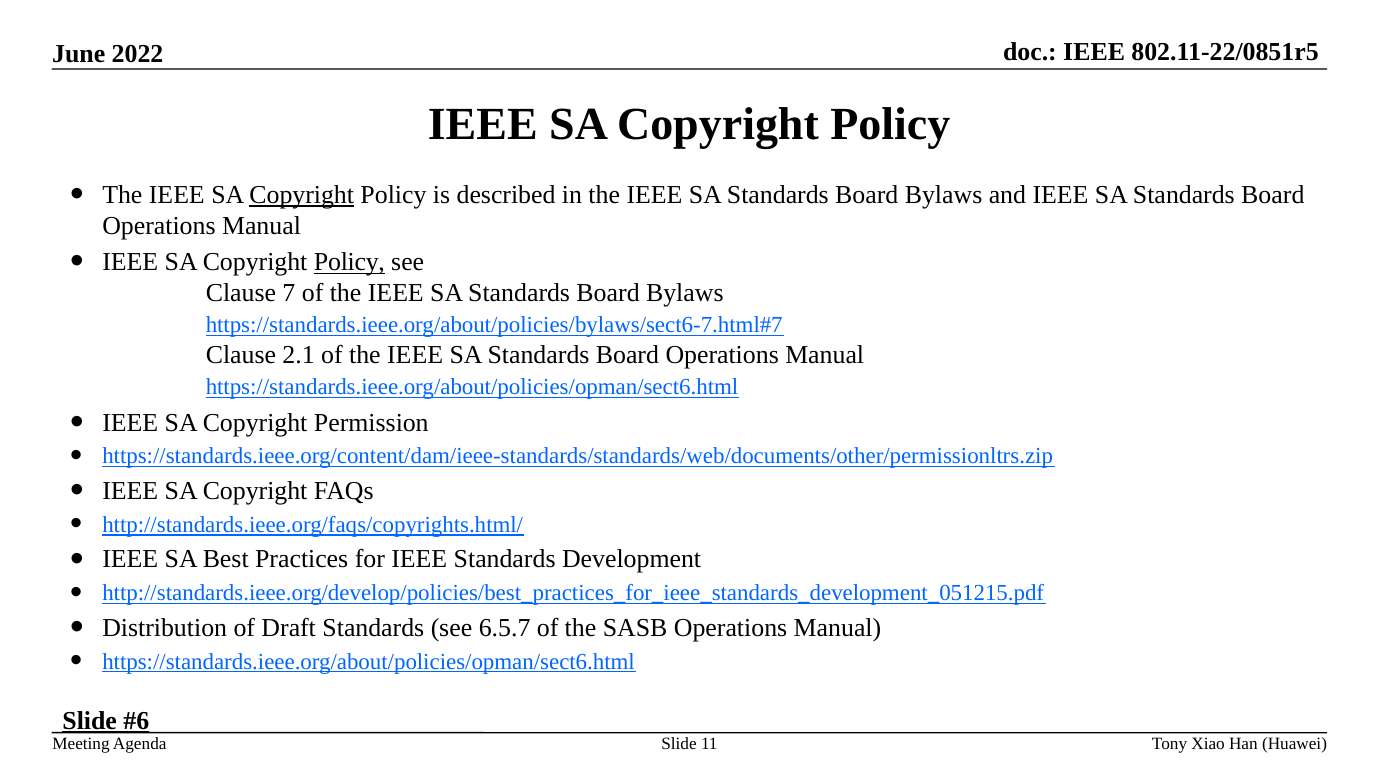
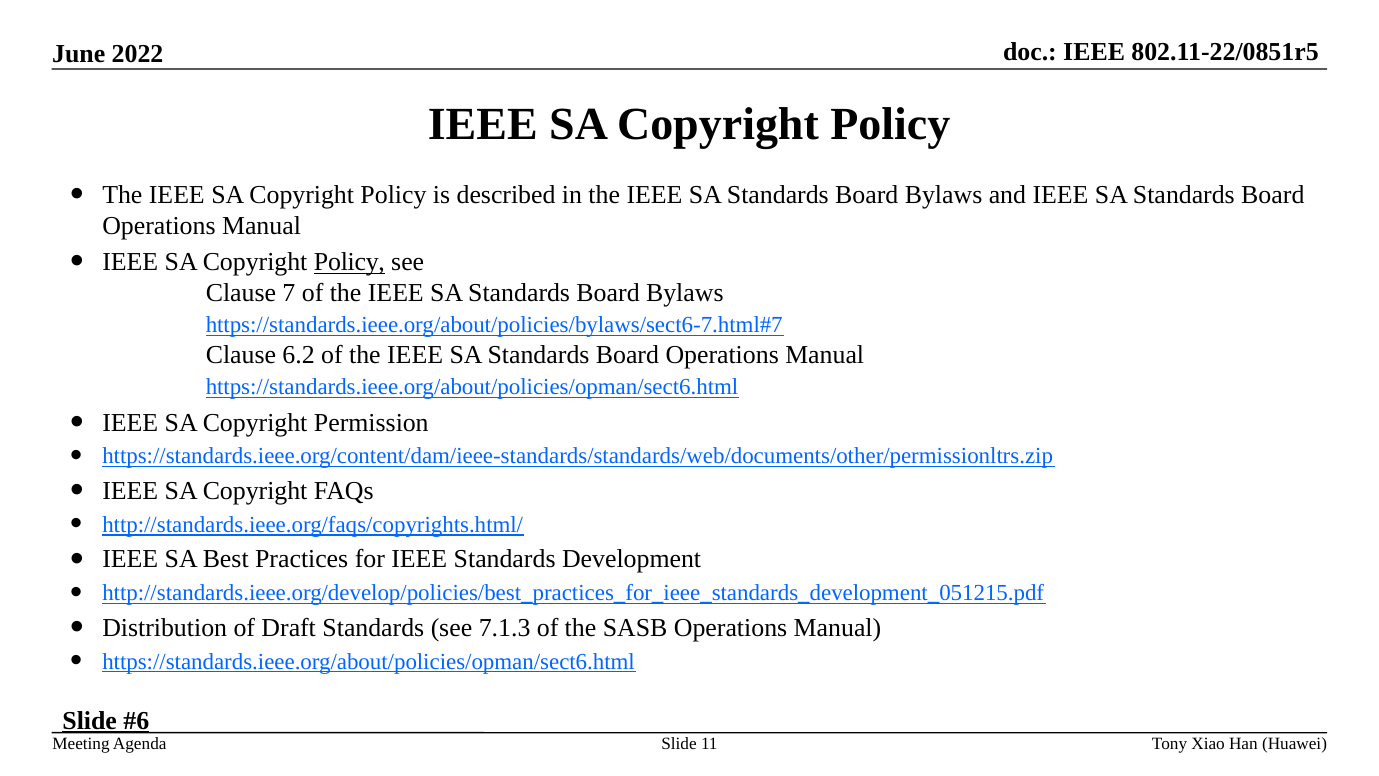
Copyright underline: present -> none (302, 195)
2.1: 2.1 -> 6.2 (299, 355)
6.5.7: 6.5.7 -> 7.1.3 (505, 628)
